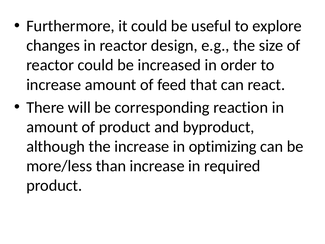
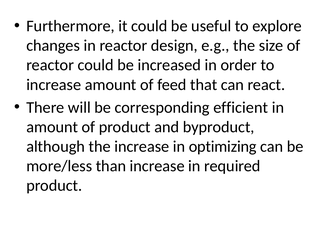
reaction: reaction -> efficient (241, 107)
